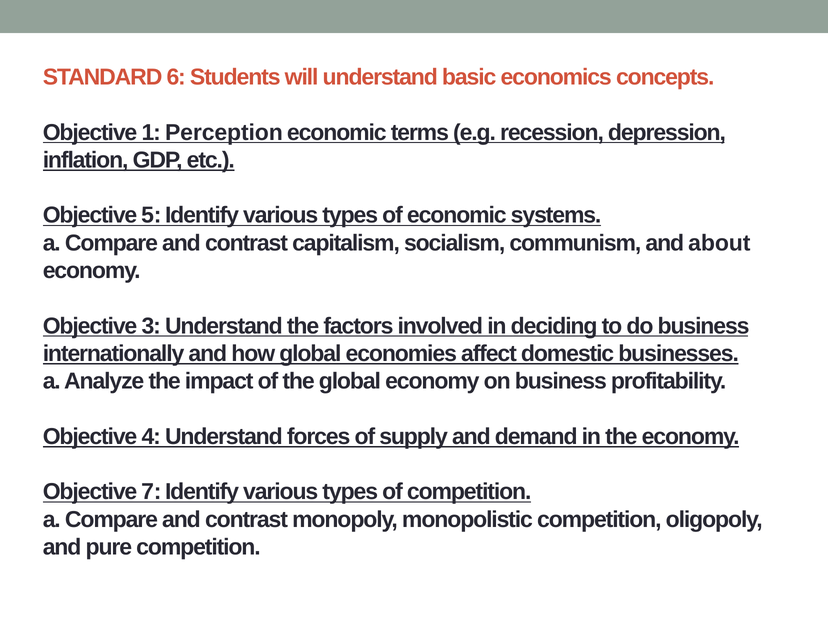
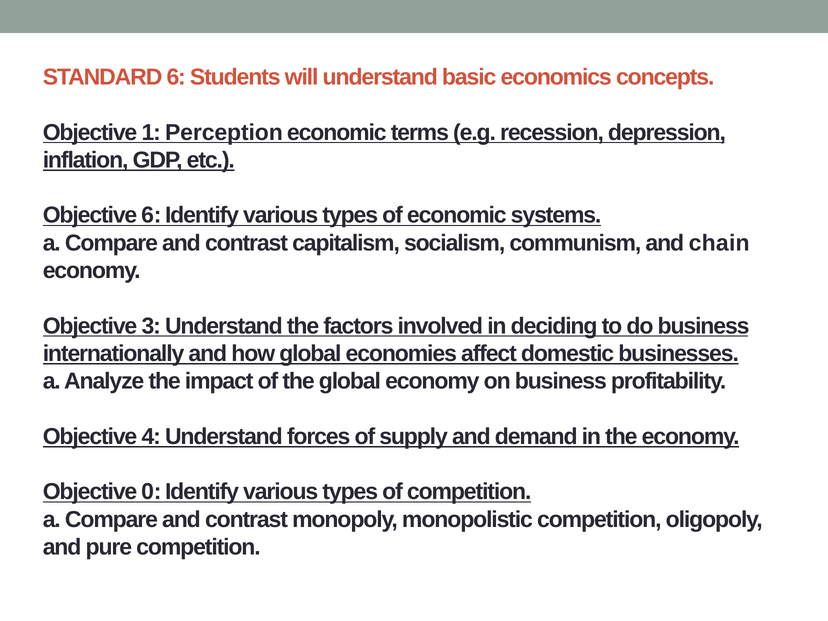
Objective 5: 5 -> 6 (151, 215)
about: about -> chain (719, 243)
7: 7 -> 0 (151, 492)
